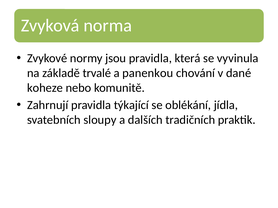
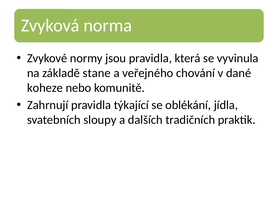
trvalé: trvalé -> stane (97, 73)
panenkou: panenkou -> veřejného (148, 73)
